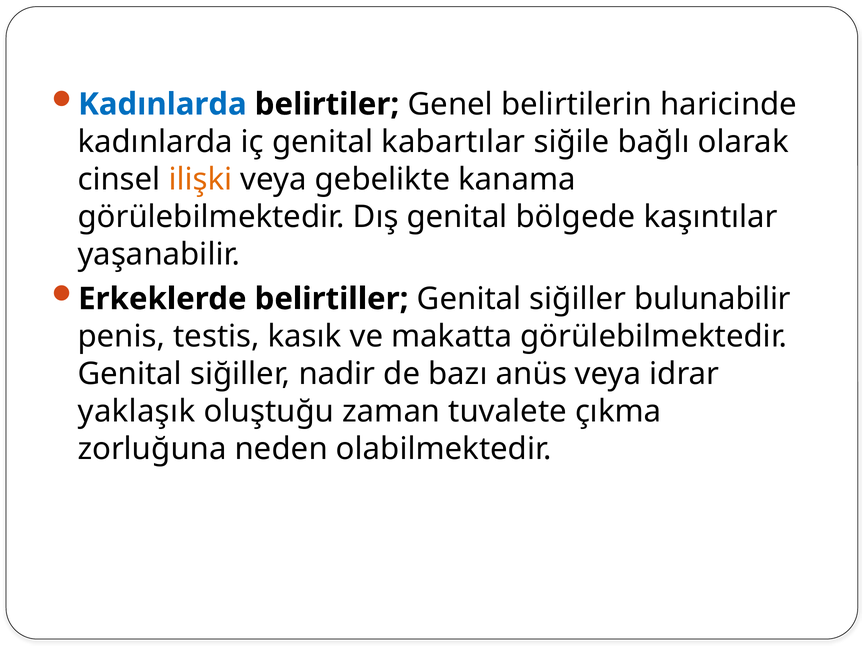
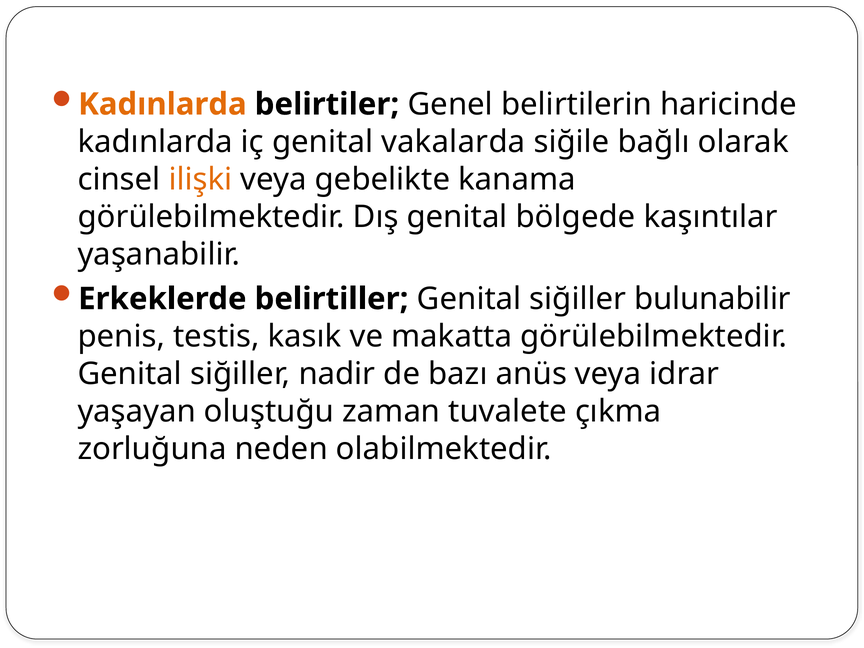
Kadınlarda colour: blue -> orange (162, 104)
kabartılar: kabartılar -> vakalarda (453, 142)
yaklaşık: yaklaşık -> yaşayan (137, 411)
